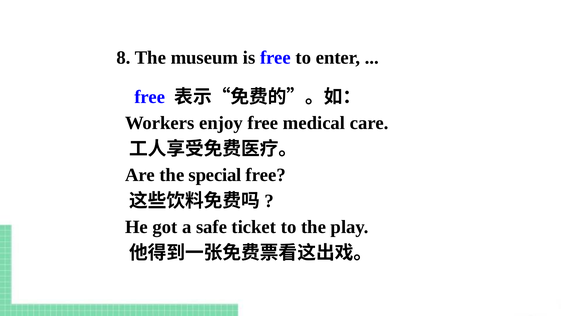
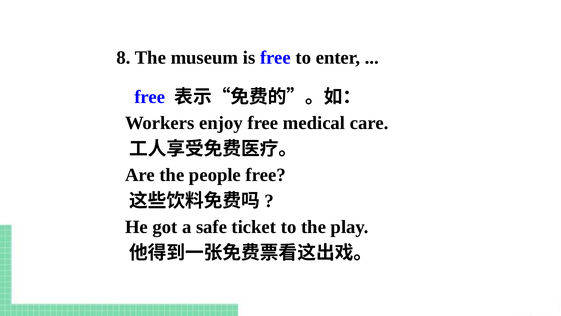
special: special -> people (215, 175)
